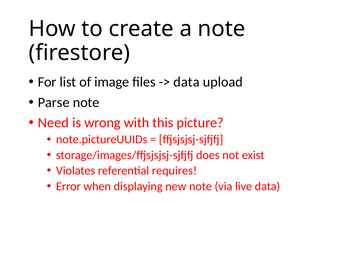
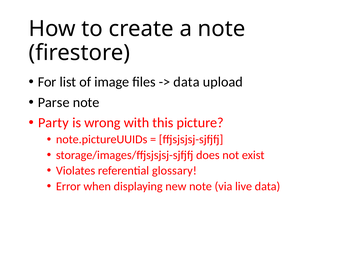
Need: Need -> Party (53, 123)
requires: requires -> glossary (174, 171)
